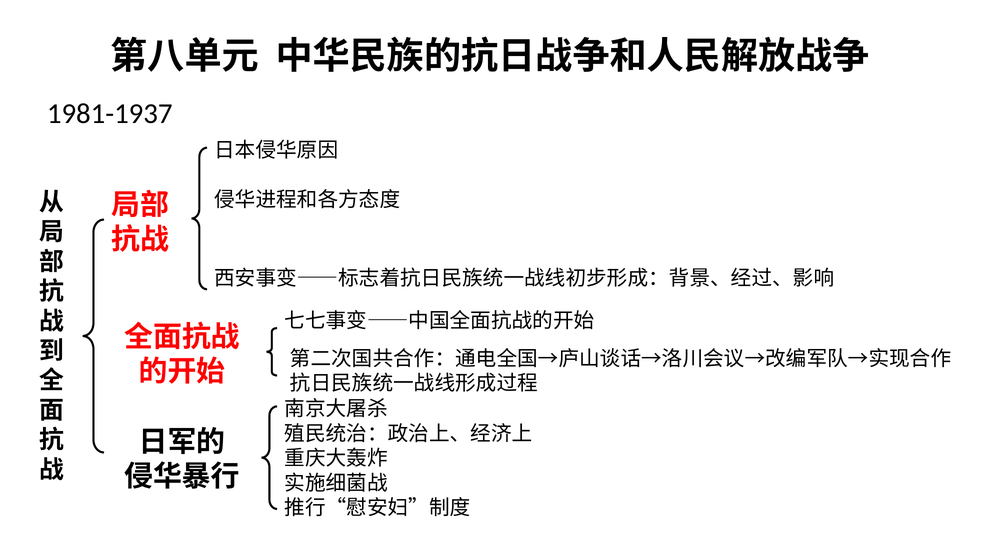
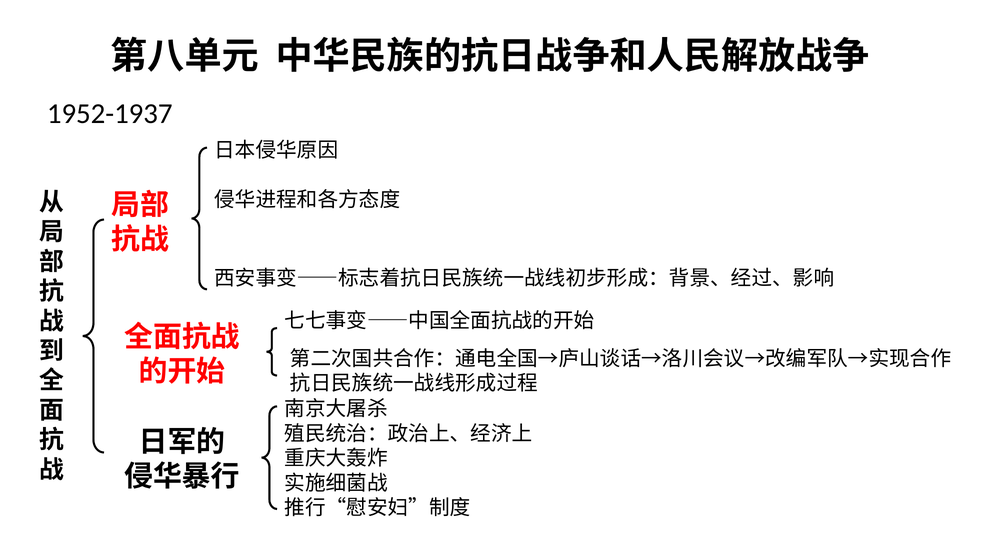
1981-1937: 1981-1937 -> 1952-1937 (110, 114)
